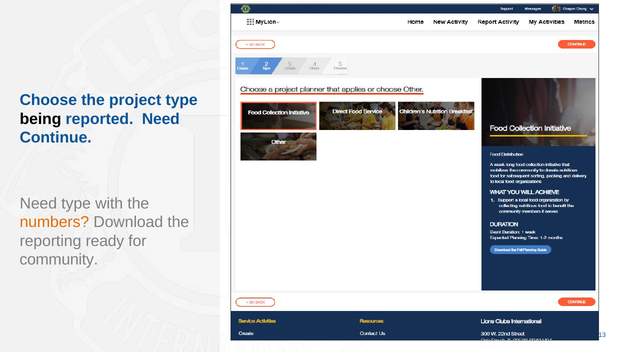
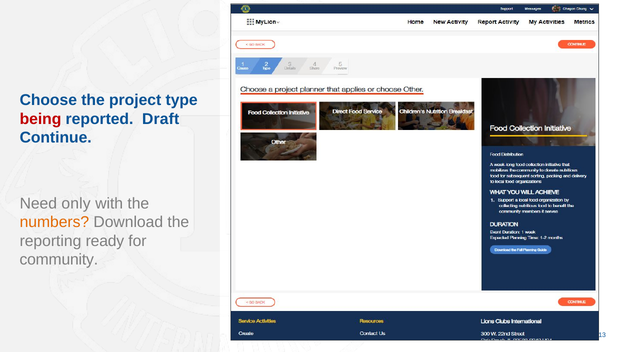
being colour: black -> red (40, 119)
reported Need: Need -> Draft (161, 119)
Need type: type -> only (76, 204)
